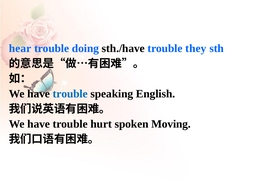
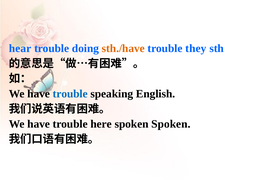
sth./have colour: black -> orange (123, 49)
hurt: hurt -> here (101, 124)
spoken Moving: Moving -> Spoken (171, 124)
